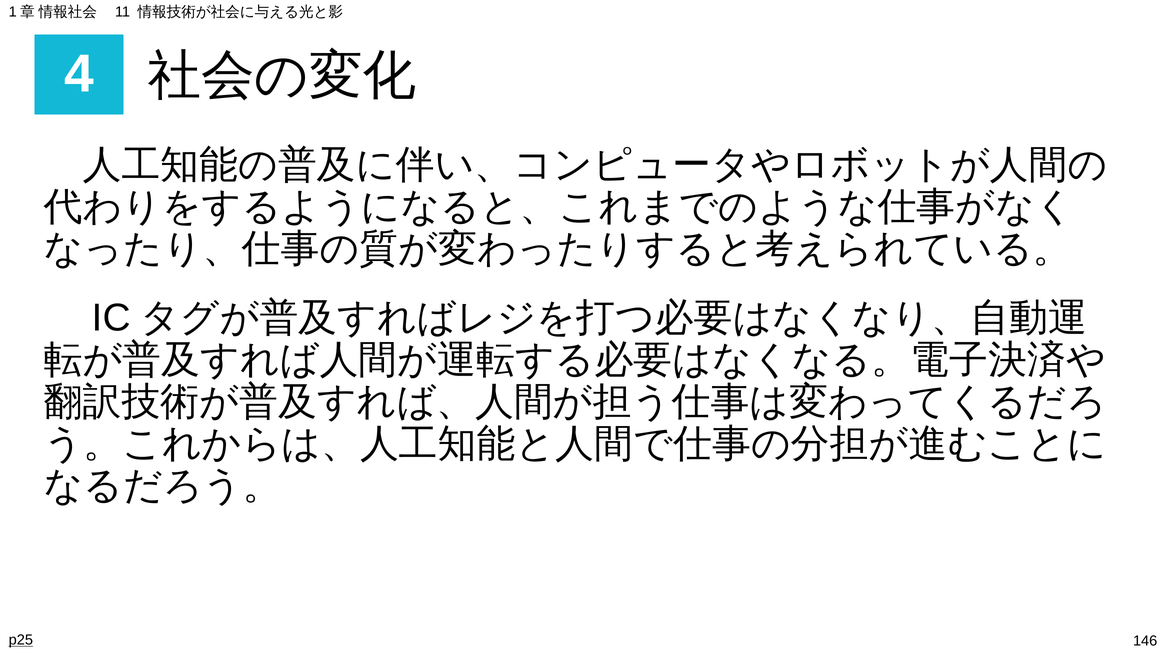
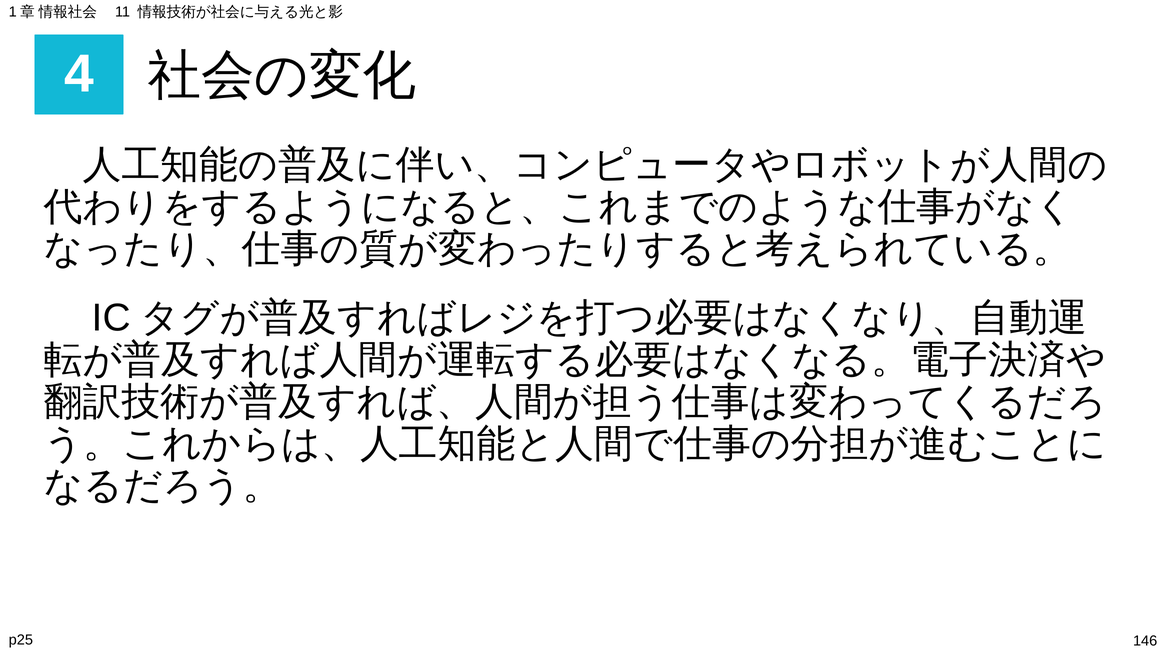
p25 underline: present -> none (21, 640)
